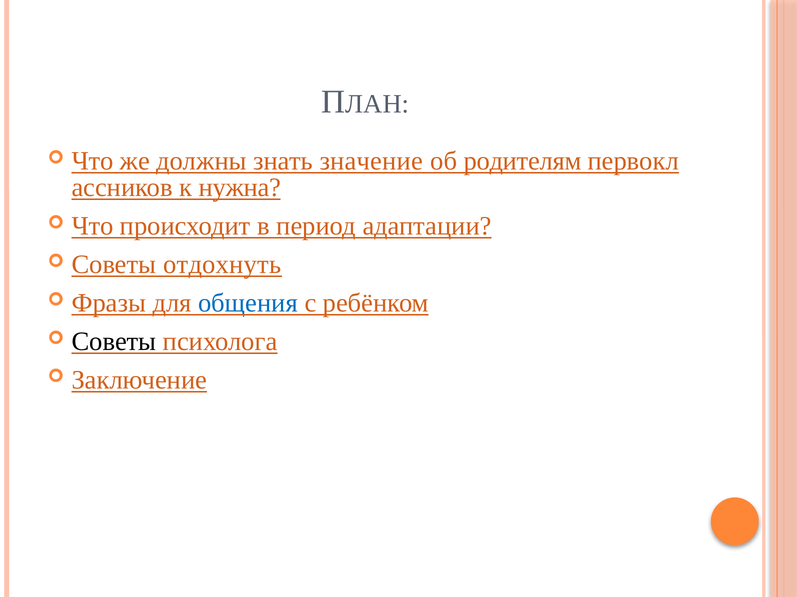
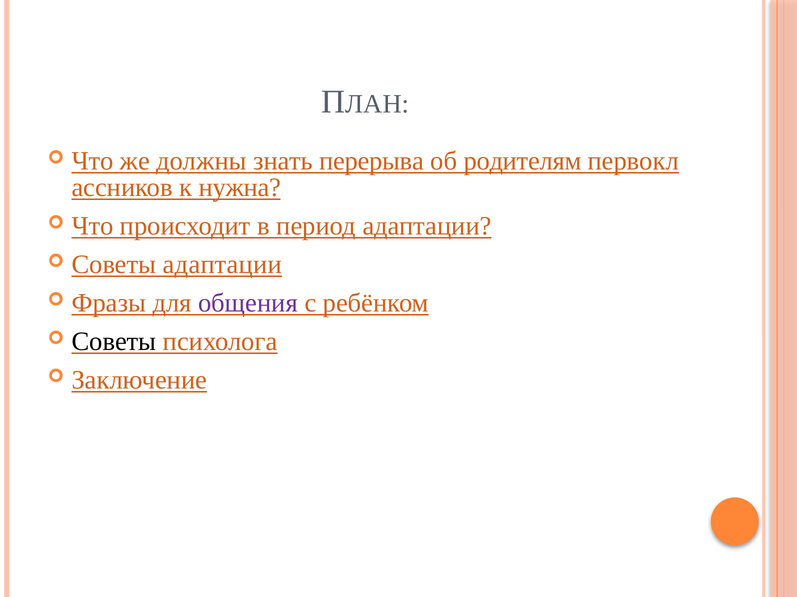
значение: значение -> перерыва (372, 161)
Советы отдохнуть: отдохнуть -> адаптации (222, 265)
общения colour: blue -> purple (248, 303)
